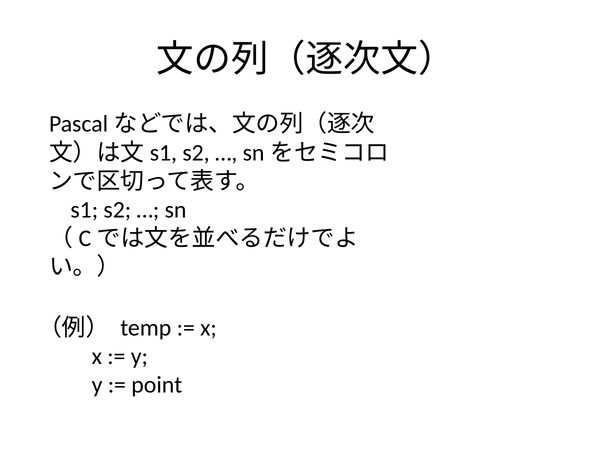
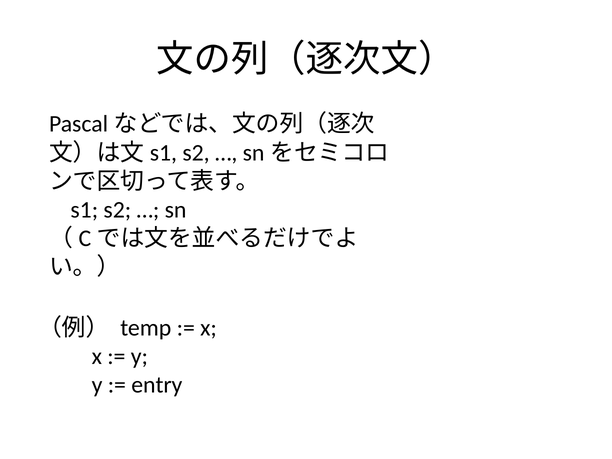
point: point -> entry (157, 385)
